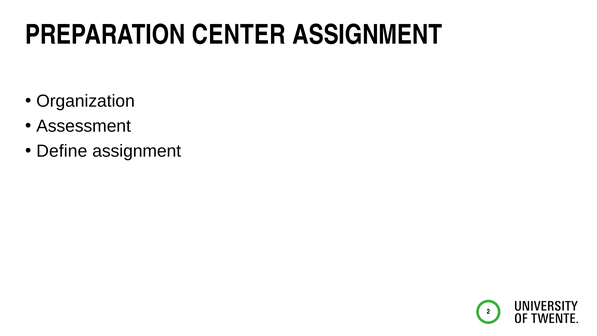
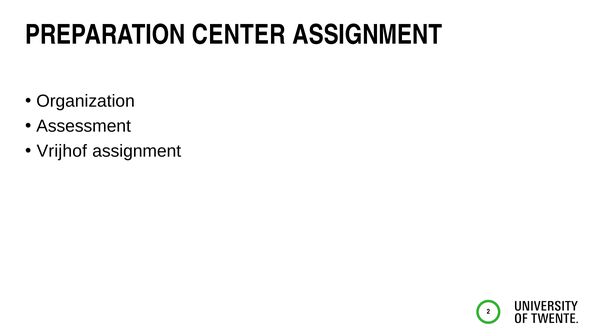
Define: Define -> Vrijhof (62, 151)
